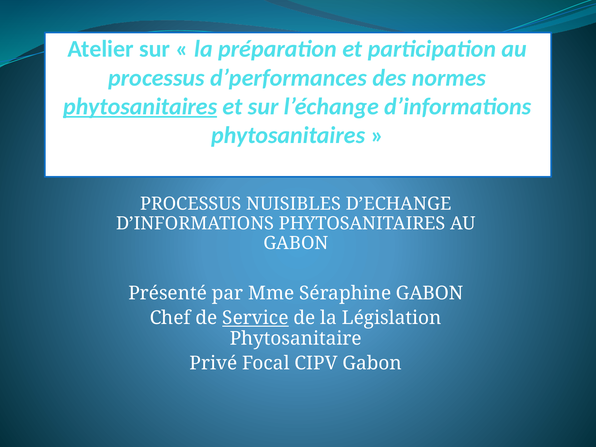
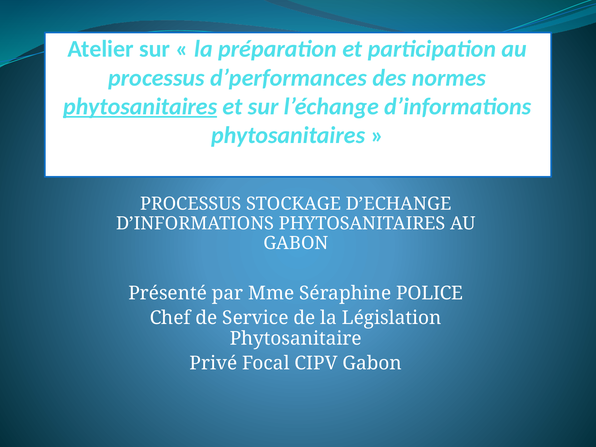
NUISIBLES: NUISIBLES -> STOCKAGE (294, 204)
Séraphine GABON: GABON -> POLICE (430, 293)
Service underline: present -> none (255, 318)
